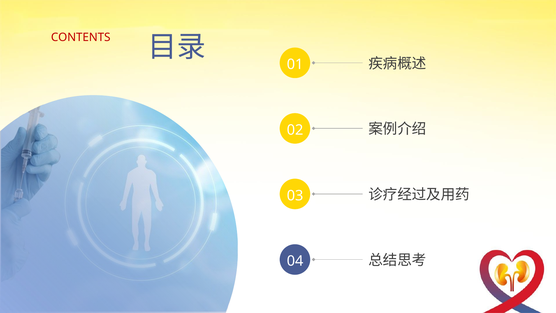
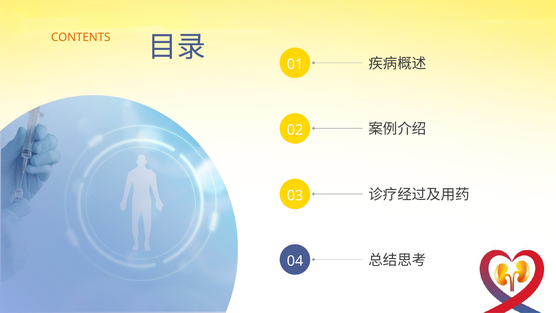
CONTENTS colour: red -> orange (81, 37)
